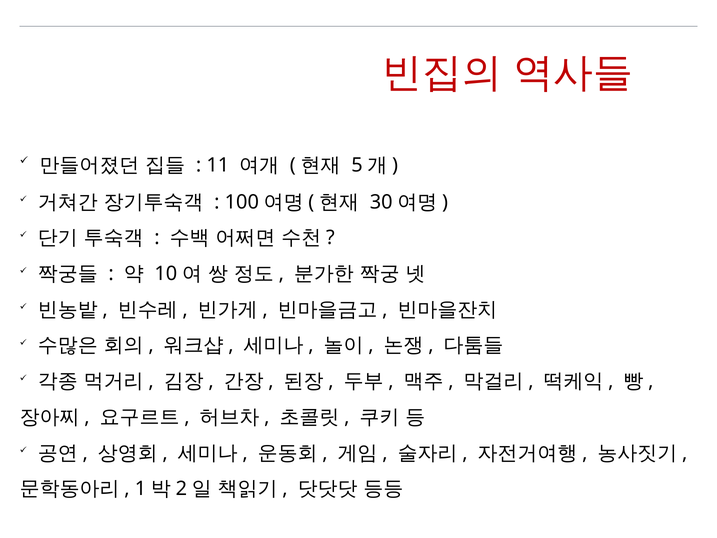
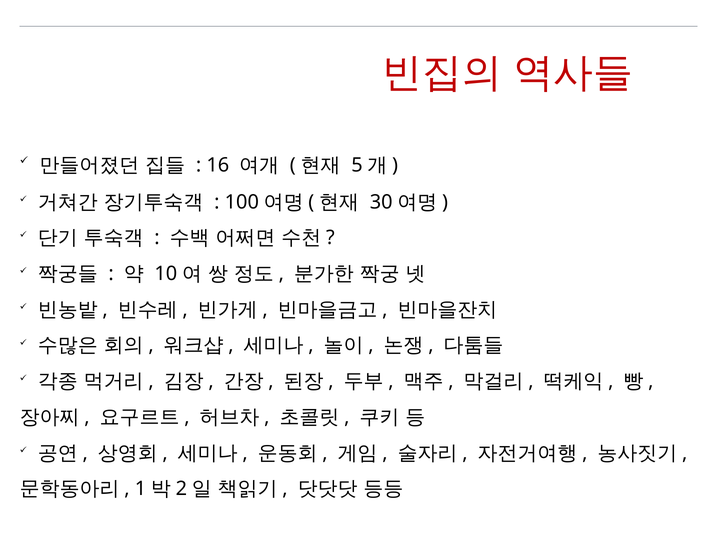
11: 11 -> 16 (218, 165)
